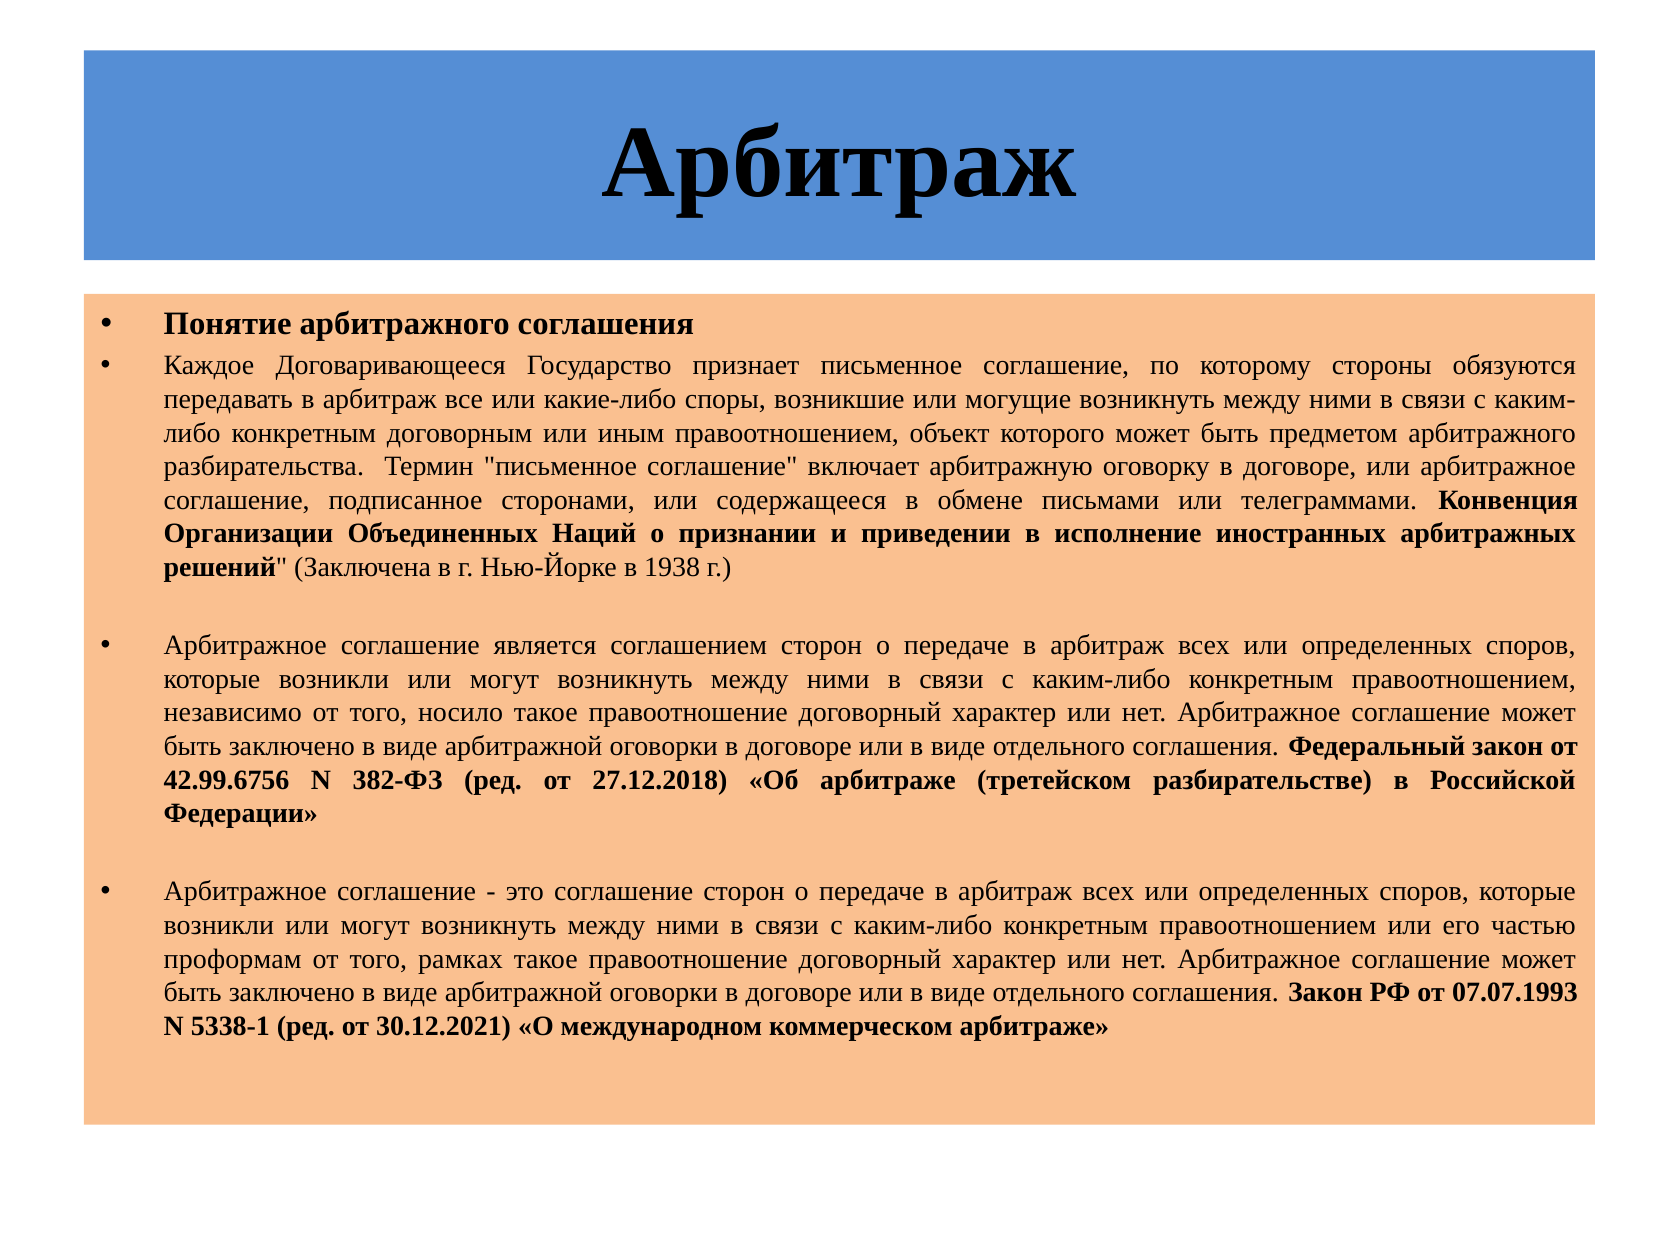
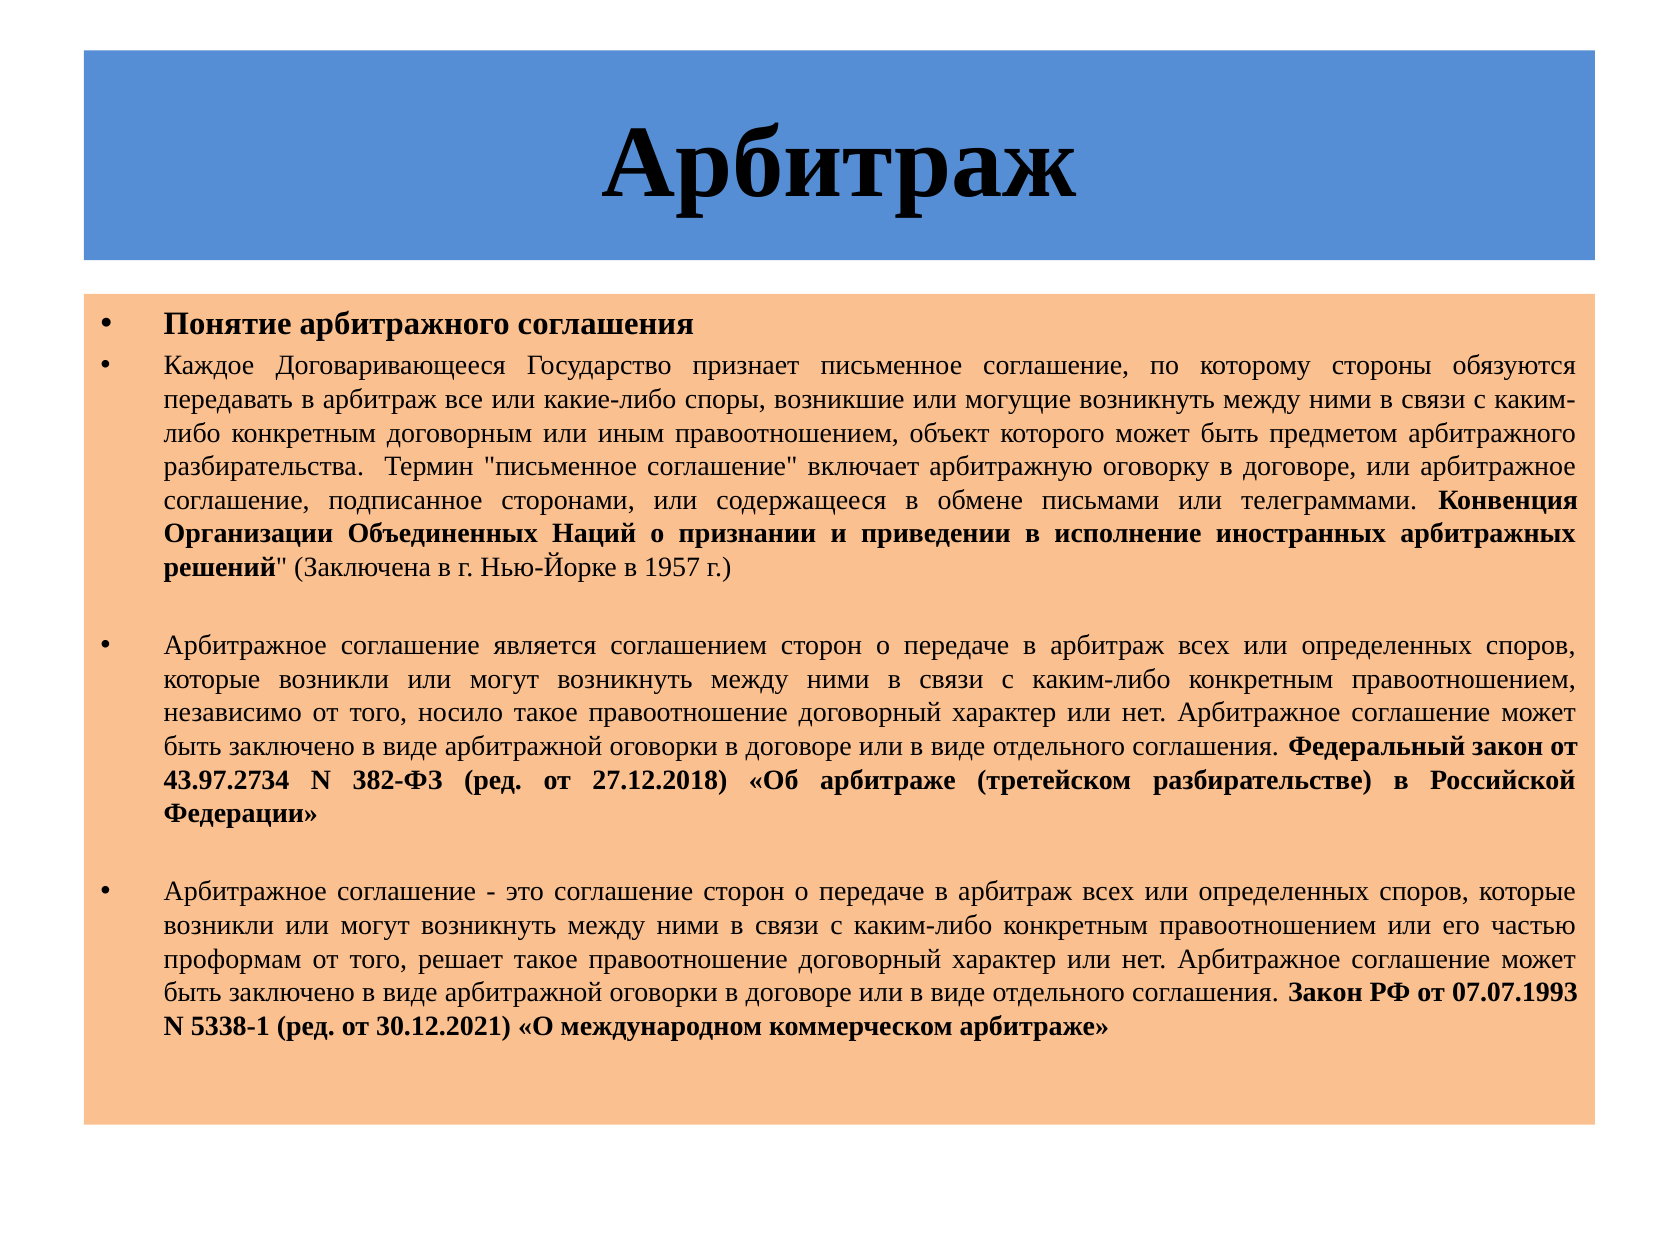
1938: 1938 -> 1957 (672, 567)
42.99.6756: 42.99.6756 -> 43.97.2734 (227, 780)
рамках: рамках -> решает (461, 959)
